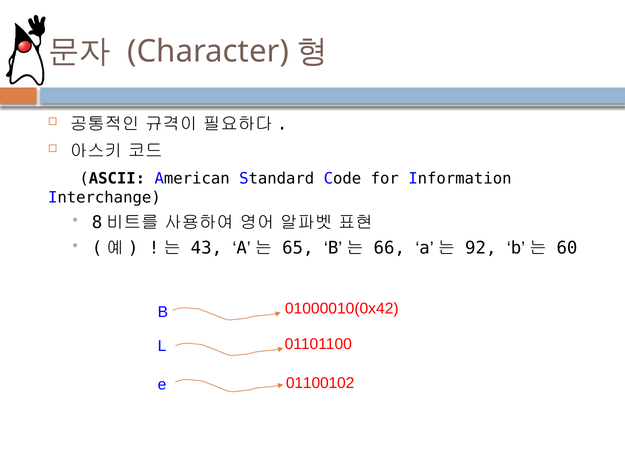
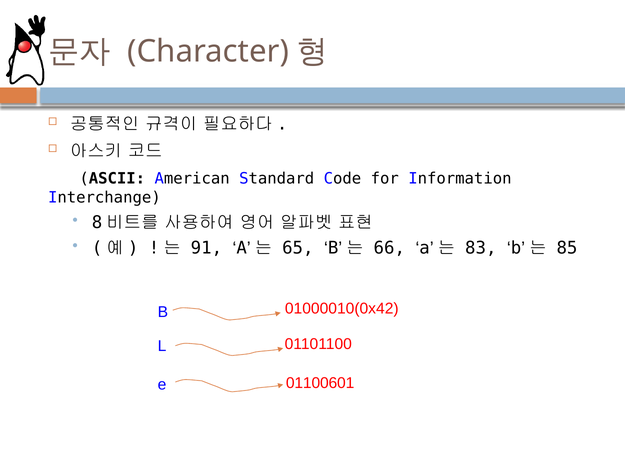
43: 43 -> 91 (206, 248)
92: 92 -> 83 (481, 248)
60: 60 -> 85 (567, 248)
01100102: 01100102 -> 01100601 (320, 383)
